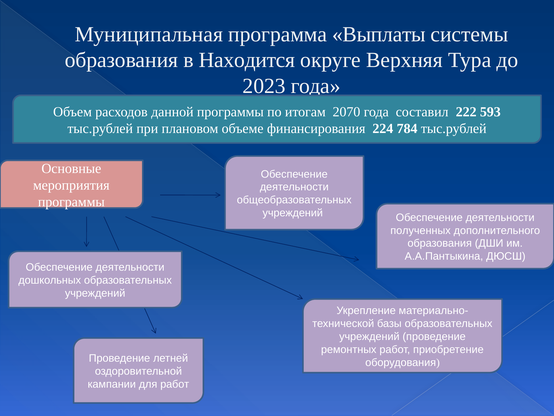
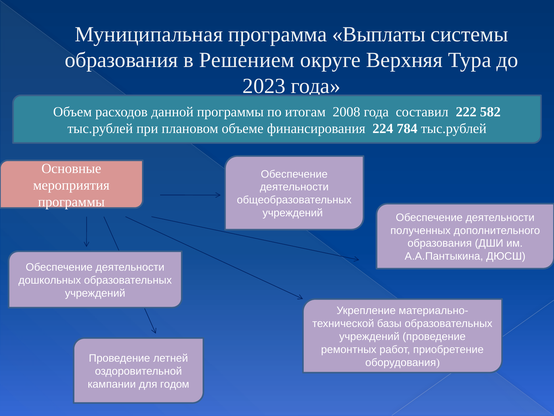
Находится: Находится -> Решением (247, 60)
2070: 2070 -> 2008 (346, 112)
593: 593 -> 582 (490, 112)
для работ: работ -> годом (175, 384)
